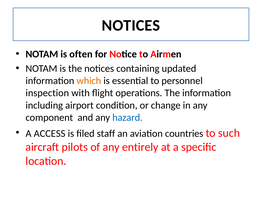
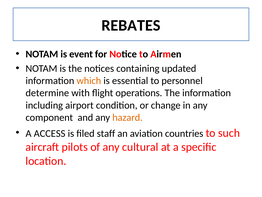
NOTICES: NOTICES -> REBATES (131, 25)
often: often -> event (81, 54)
inspection: inspection -> determine (47, 93)
hazard colour: blue -> orange (127, 117)
entirely: entirely -> cultural (140, 147)
